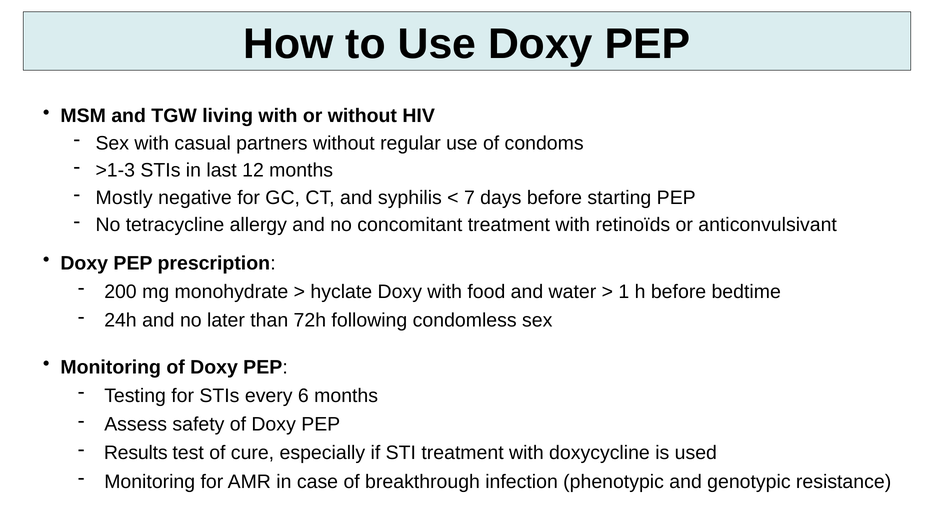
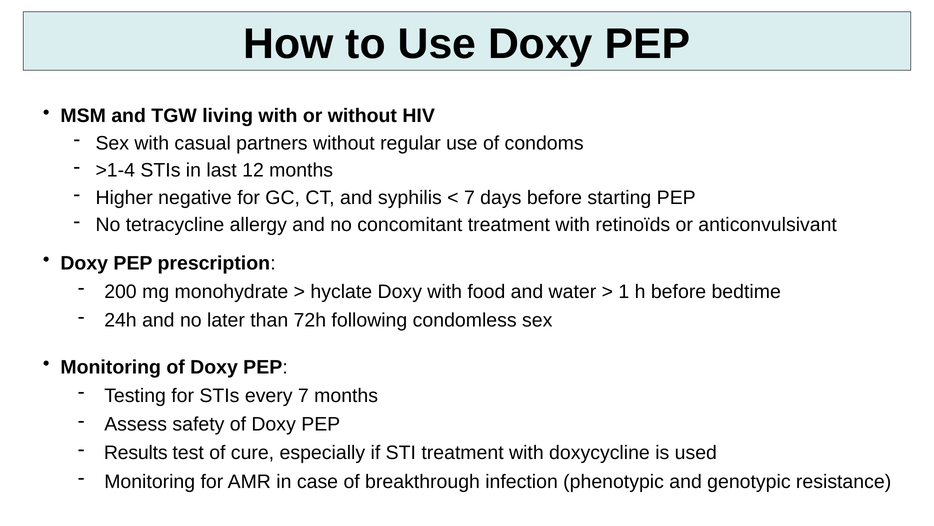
>1-3: >1-3 -> >1-4 (115, 170)
Mostly: Mostly -> Higher (124, 197)
every 6: 6 -> 7 (303, 395)
